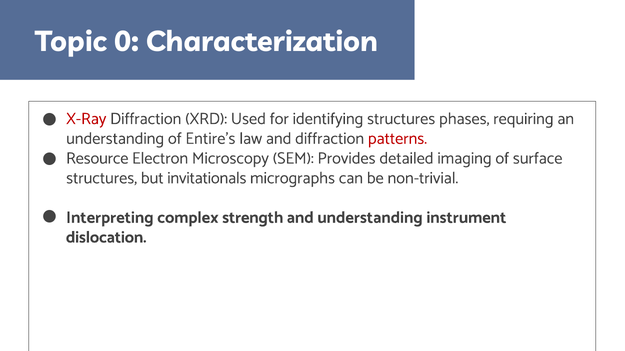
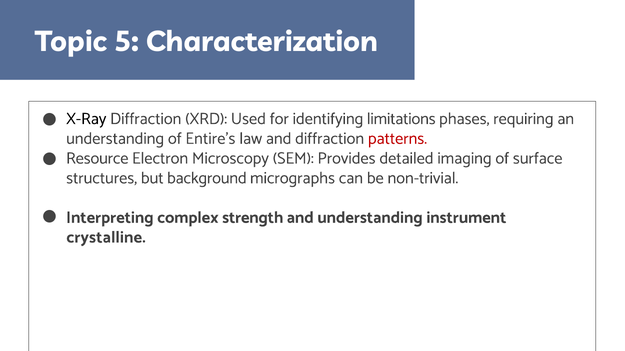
0: 0 -> 5 (127, 42)
X-Ray colour: red -> black (86, 119)
identifying structures: structures -> limitations (401, 119)
invitationals: invitationals -> background (207, 178)
dislocation: dislocation -> crystalline (106, 238)
